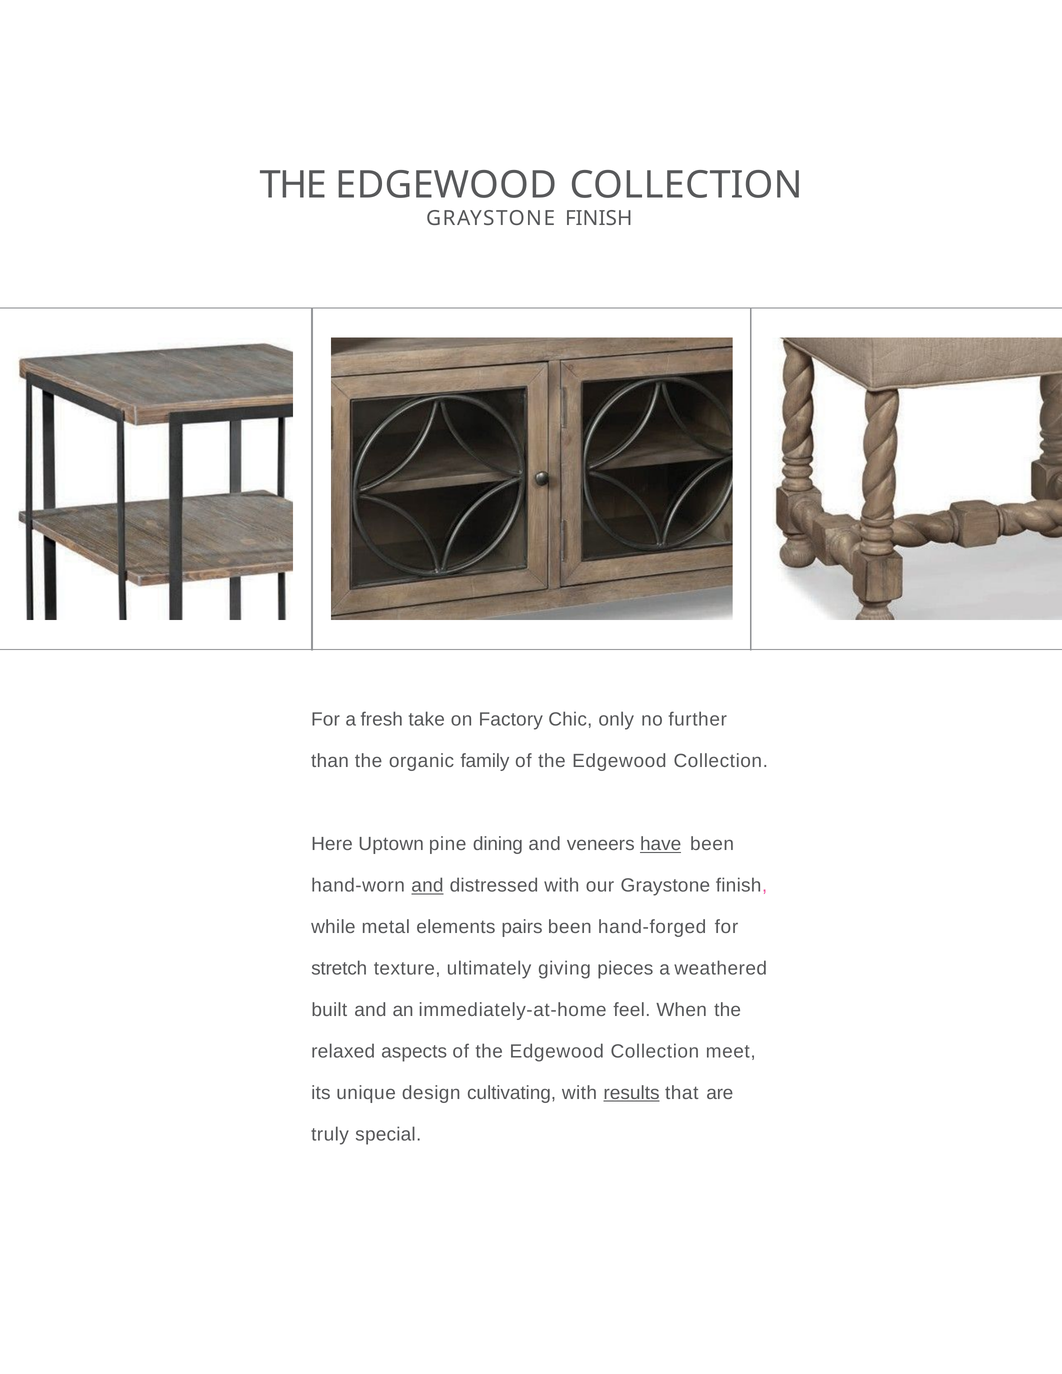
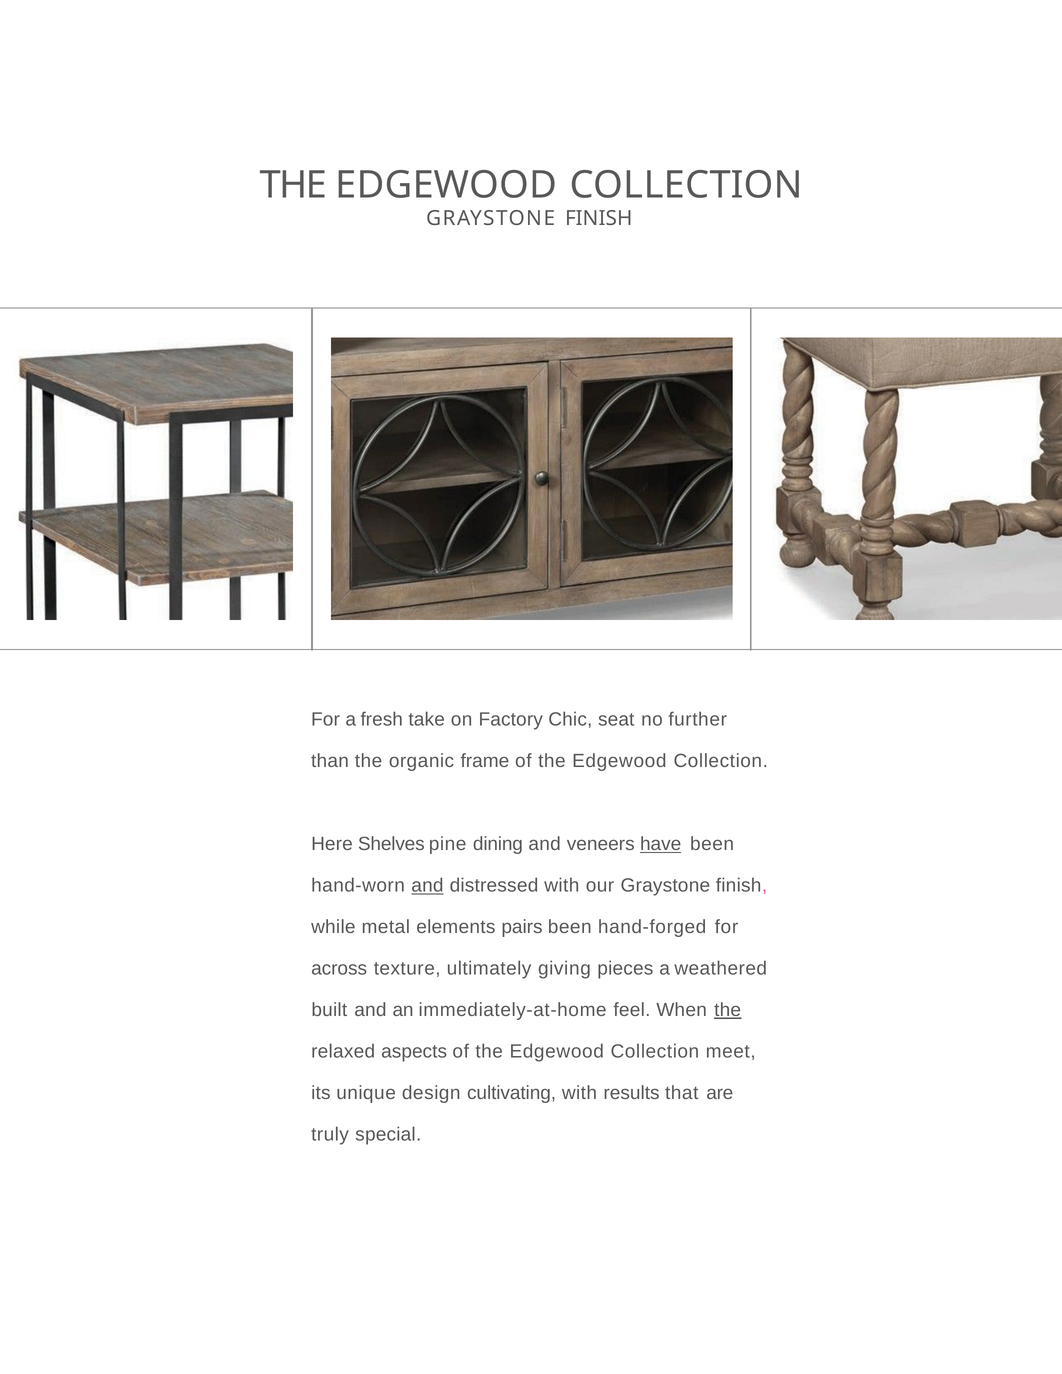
only: only -> seat (616, 719)
family: family -> frame (485, 761)
Uptown: Uptown -> Shelves (391, 844)
stretch: stretch -> across (339, 969)
the underline: none -> present (728, 1010)
results underline: present -> none (632, 1093)
